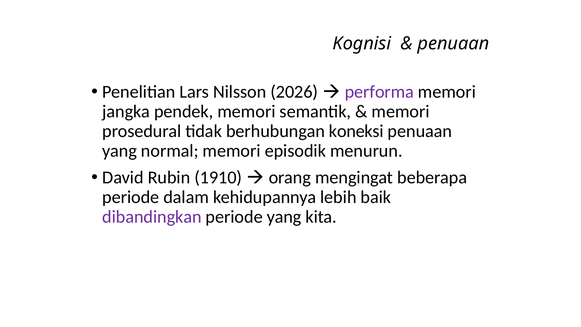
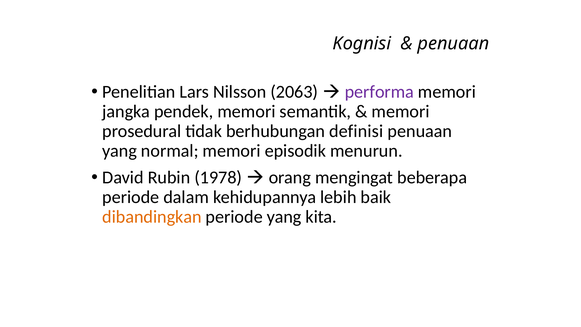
2026: 2026 -> 2063 (294, 92)
koneksi: koneksi -> definisi (356, 131)
1910: 1910 -> 1978 (218, 177)
dibandingkan colour: purple -> orange (152, 217)
